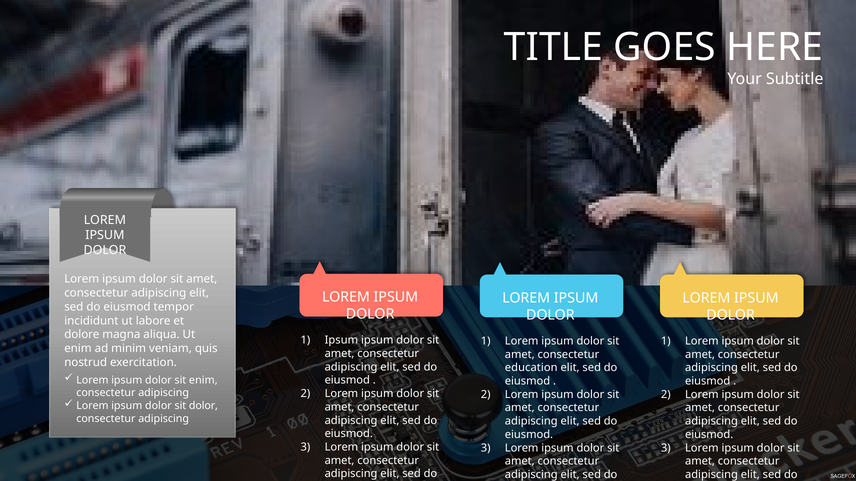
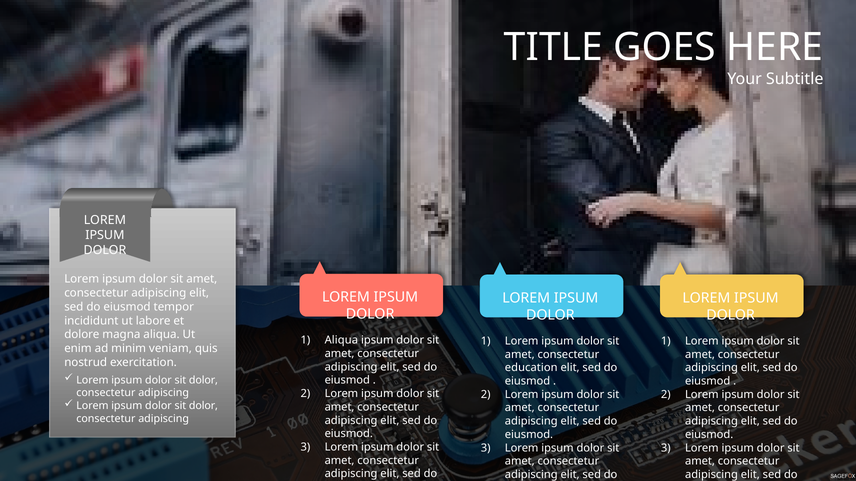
Ipsum: Ipsum -> Aliqua (341, 341)
enim: enim -> dolor (203, 380)
